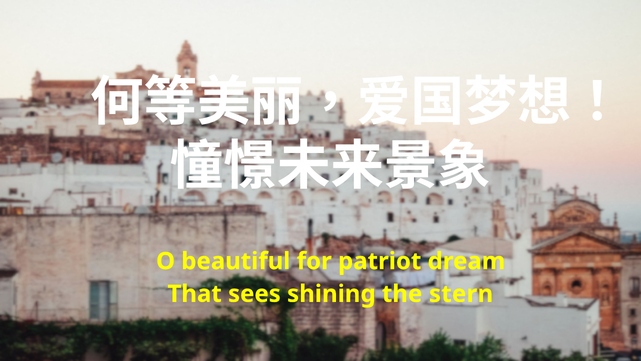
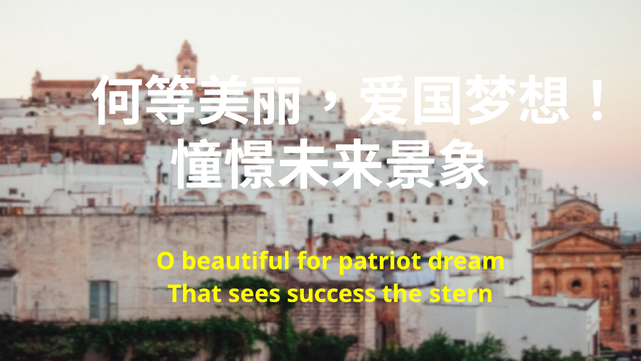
shining: shining -> success (331, 294)
